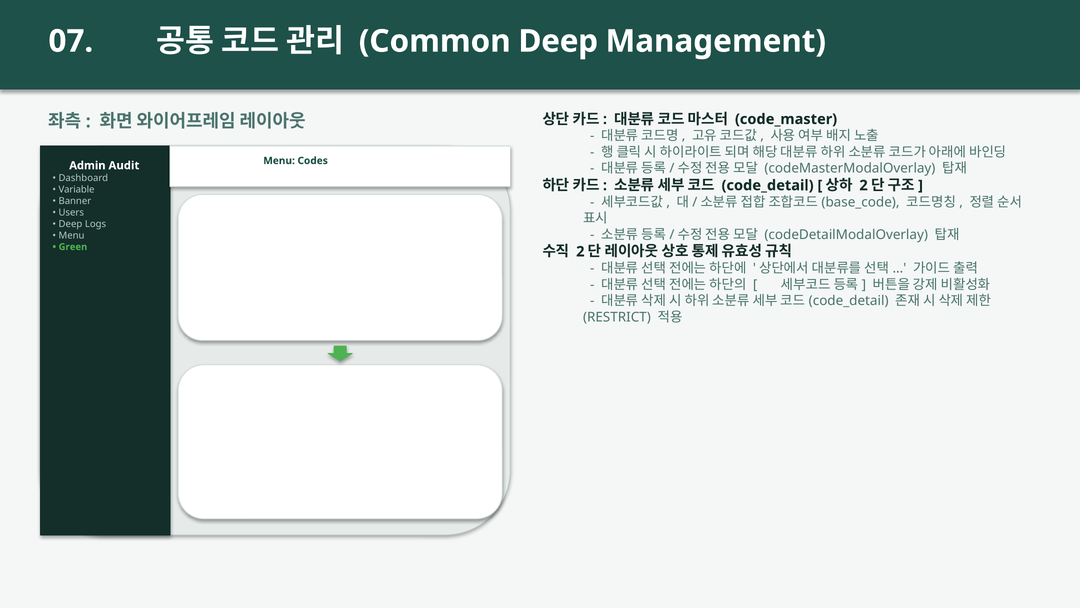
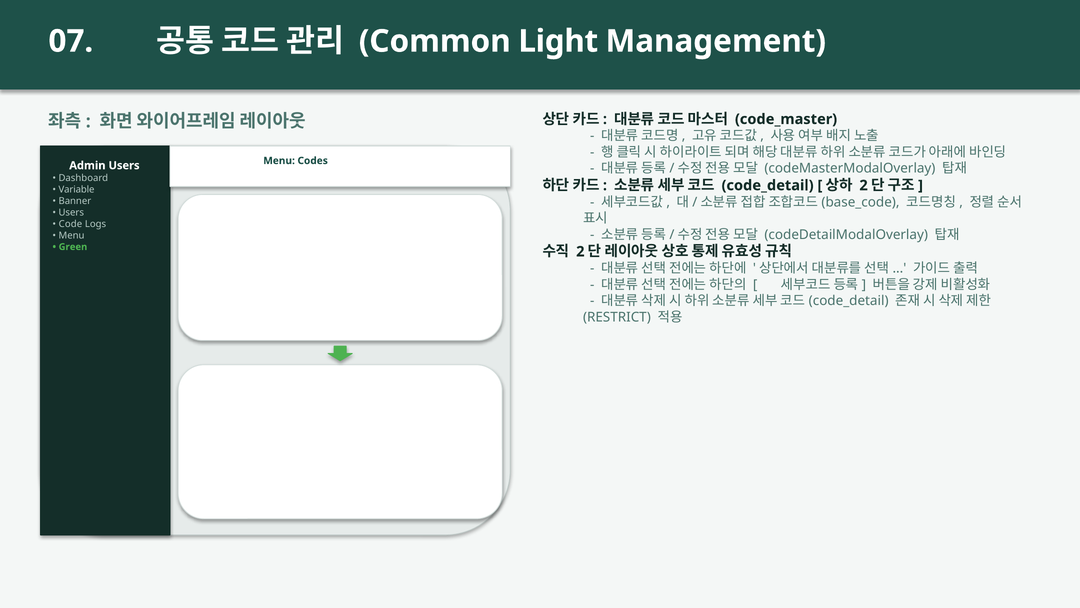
Common Deep: Deep -> Light (558, 41)
Admin Audit: Audit -> Users (124, 165)
Deep: Deep -> Code (70, 224)
